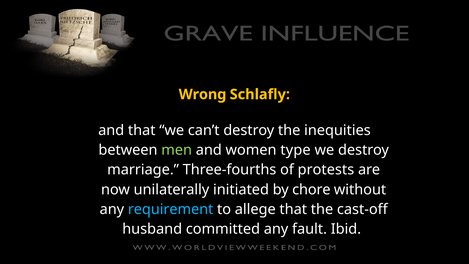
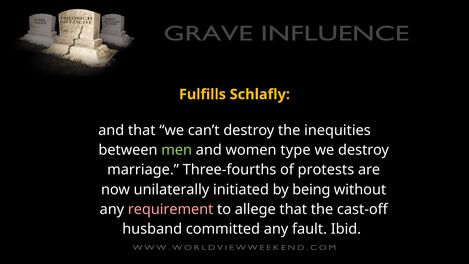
Wrong: Wrong -> Fulfills (202, 94)
chore: chore -> being (311, 189)
requirement colour: light blue -> pink (171, 209)
